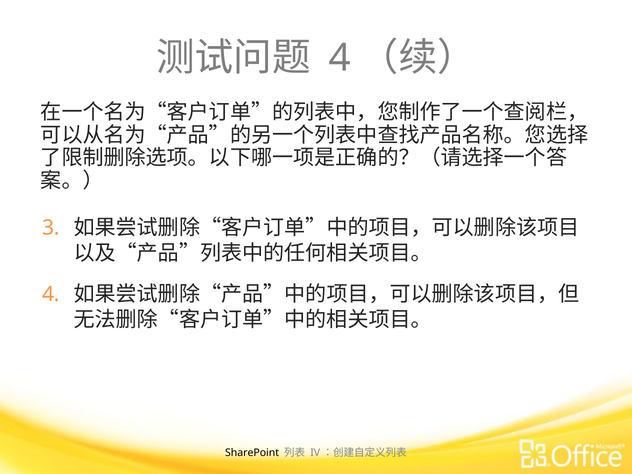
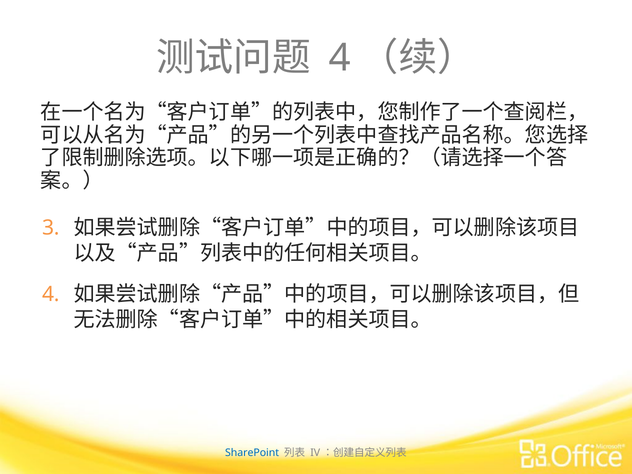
SharePoint colour: black -> blue (252, 453)
